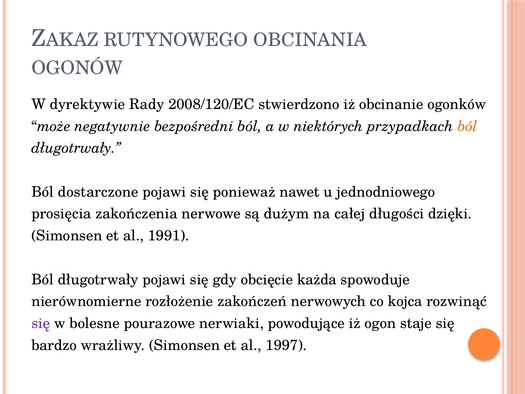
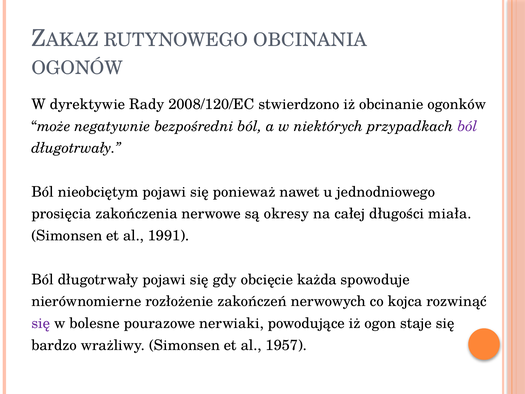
ból colour: orange -> purple (467, 126)
dostarczone: dostarczone -> nieobciętym (98, 192)
dużym: dużym -> okresy (286, 214)
dzięki: dzięki -> miała (450, 214)
1997: 1997 -> 1957 (286, 345)
